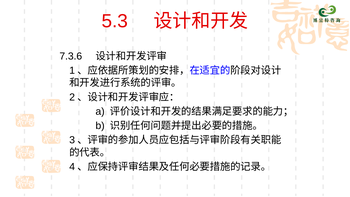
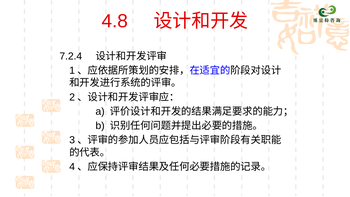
5.3: 5.3 -> 4.8 (115, 21)
7.3.6: 7.3.6 -> 7.2.4 (71, 56)
